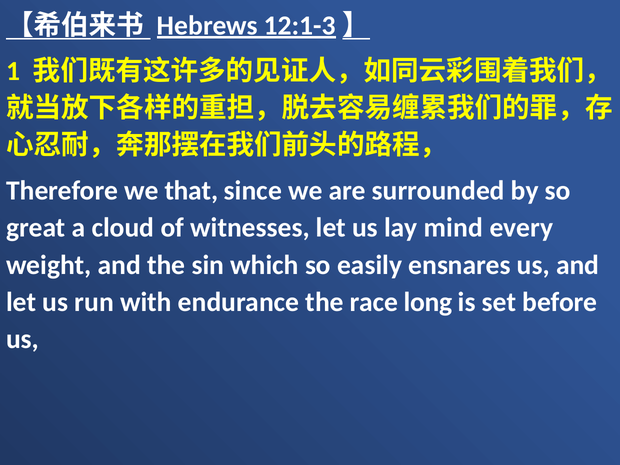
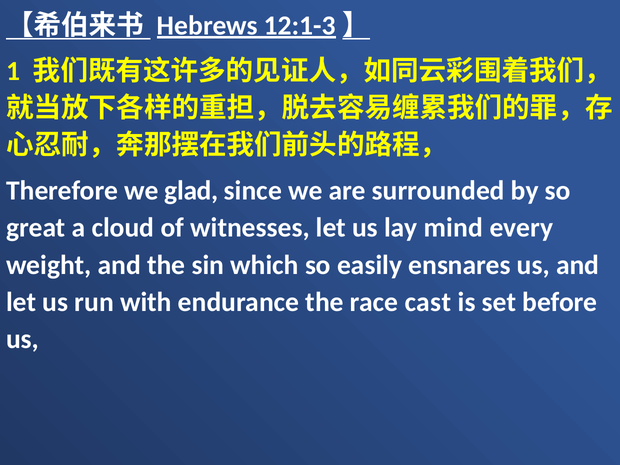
that: that -> glad (191, 191)
long: long -> cast (428, 302)
